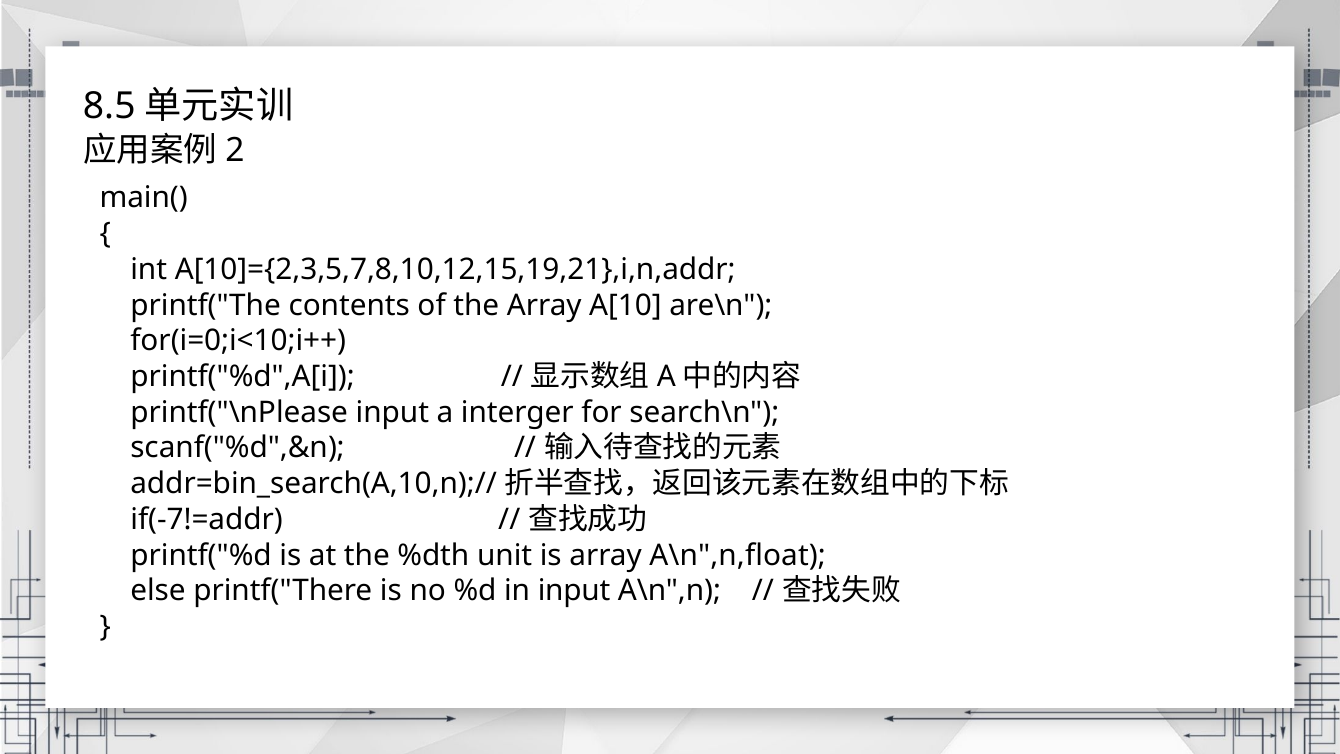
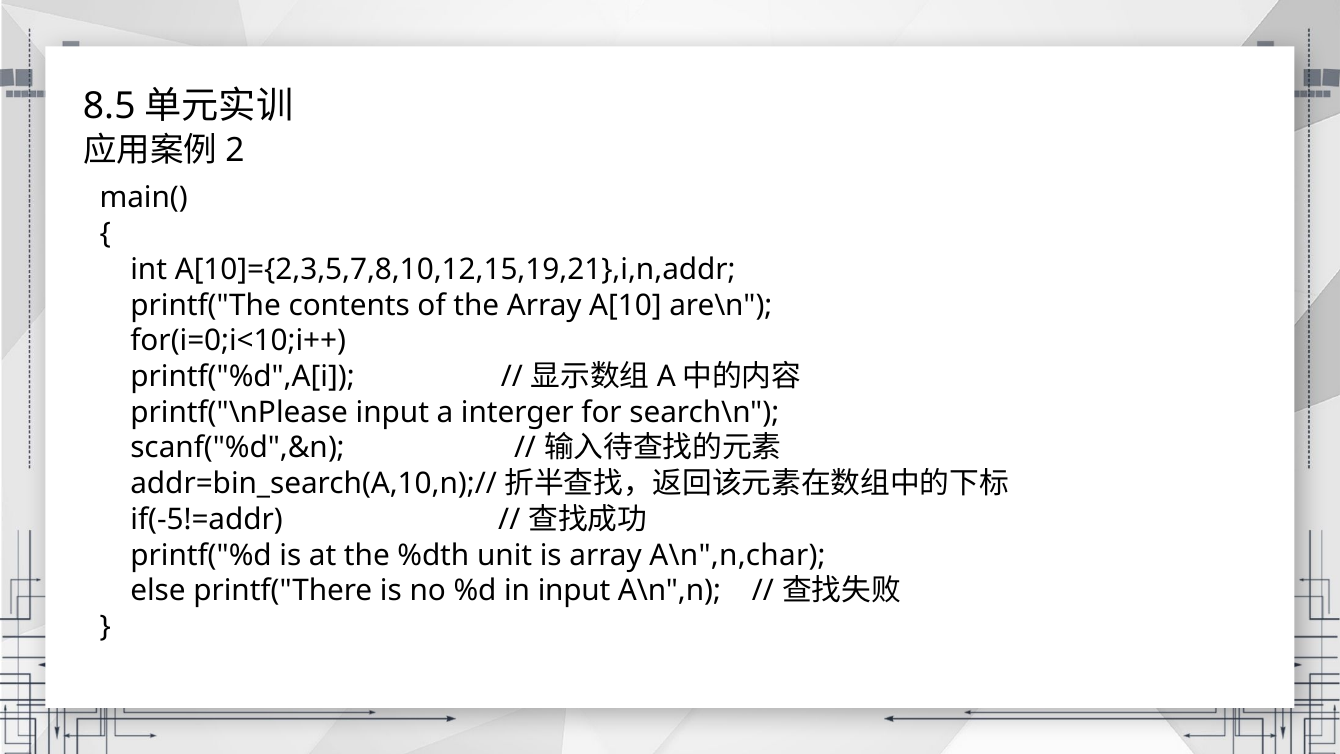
if(-7!=addr: if(-7!=addr -> if(-5!=addr (207, 519)
A\n",n,float: A\n",n,float -> A\n",n,char (738, 555)
